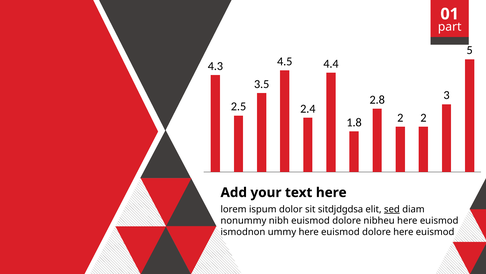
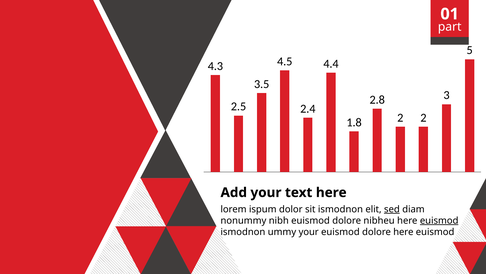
sit sitdjdgdsa: sitdjdgdsa -> ismodnon (340, 209)
euismod underline: none -> present (439, 220)
ummy here: here -> your (309, 232)
